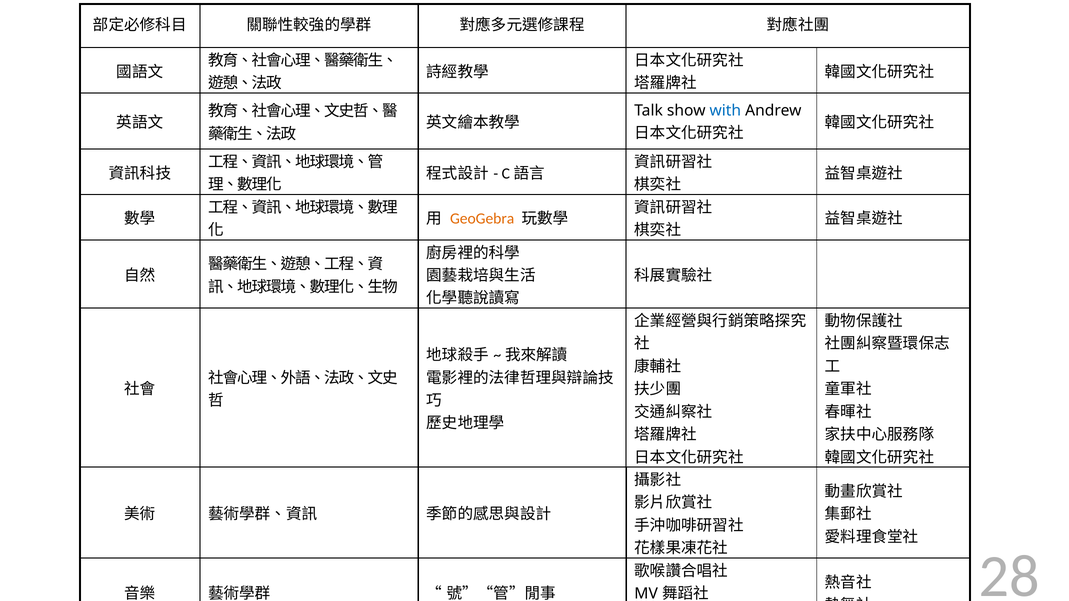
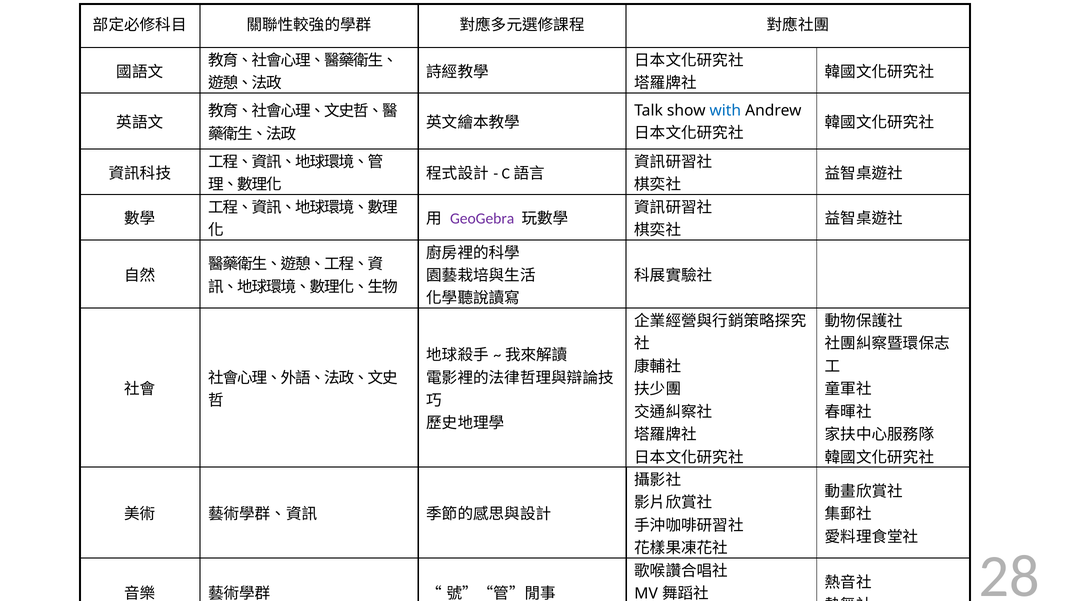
GeoGebra colour: orange -> purple (482, 219)
